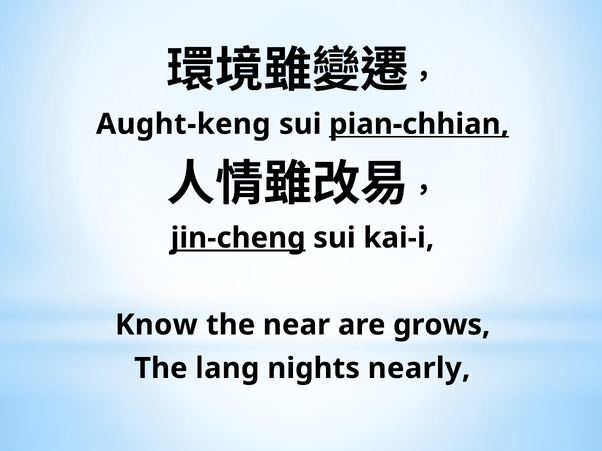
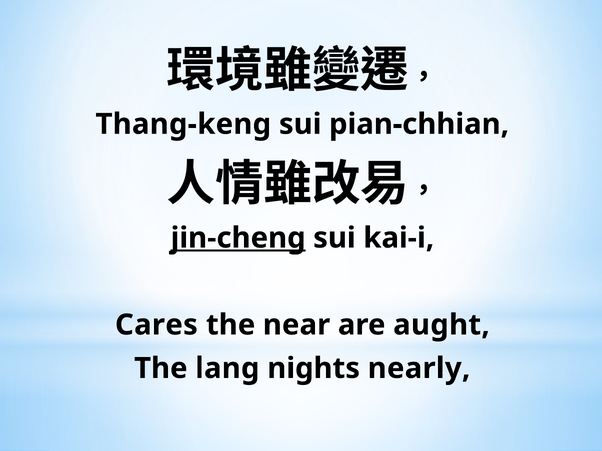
Aught-keng: Aught-keng -> Thang-keng (183, 124)
pian-chhian underline: present -> none (419, 124)
Know: Know -> Cares (156, 325)
grows: grows -> aught (441, 325)
